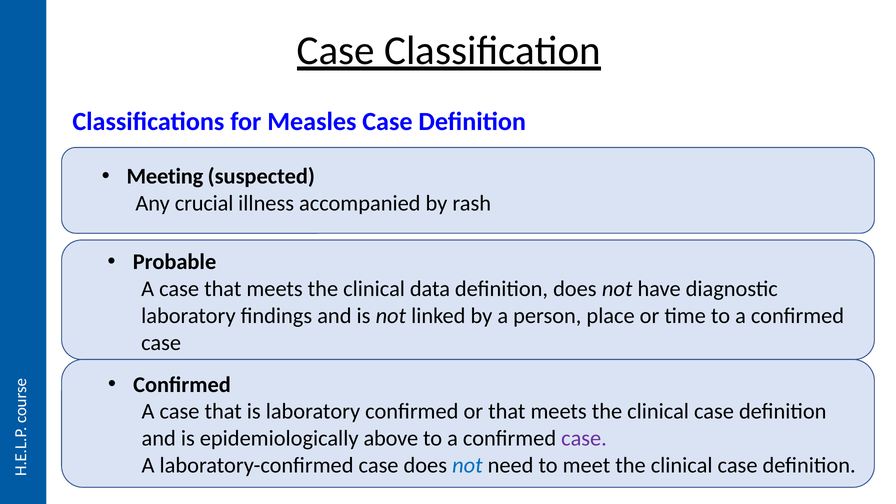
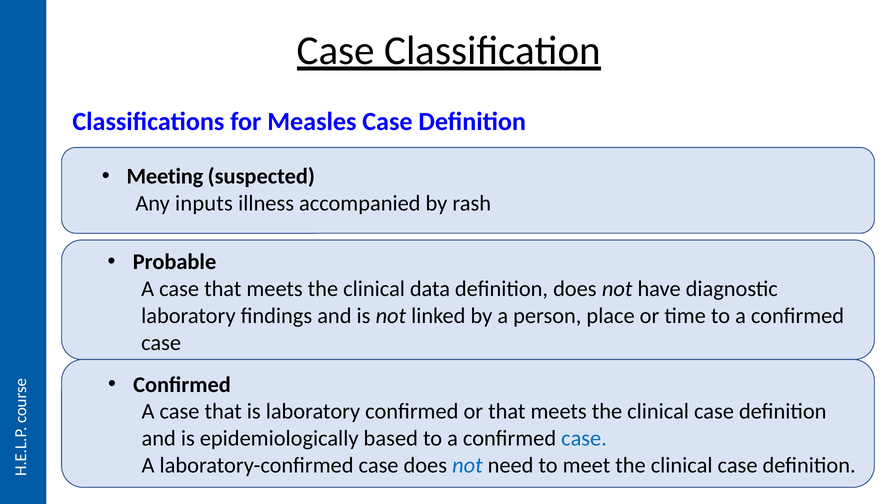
crucial: crucial -> inputs (204, 203)
above: above -> based (391, 438)
case colour: purple -> blue (584, 438)
